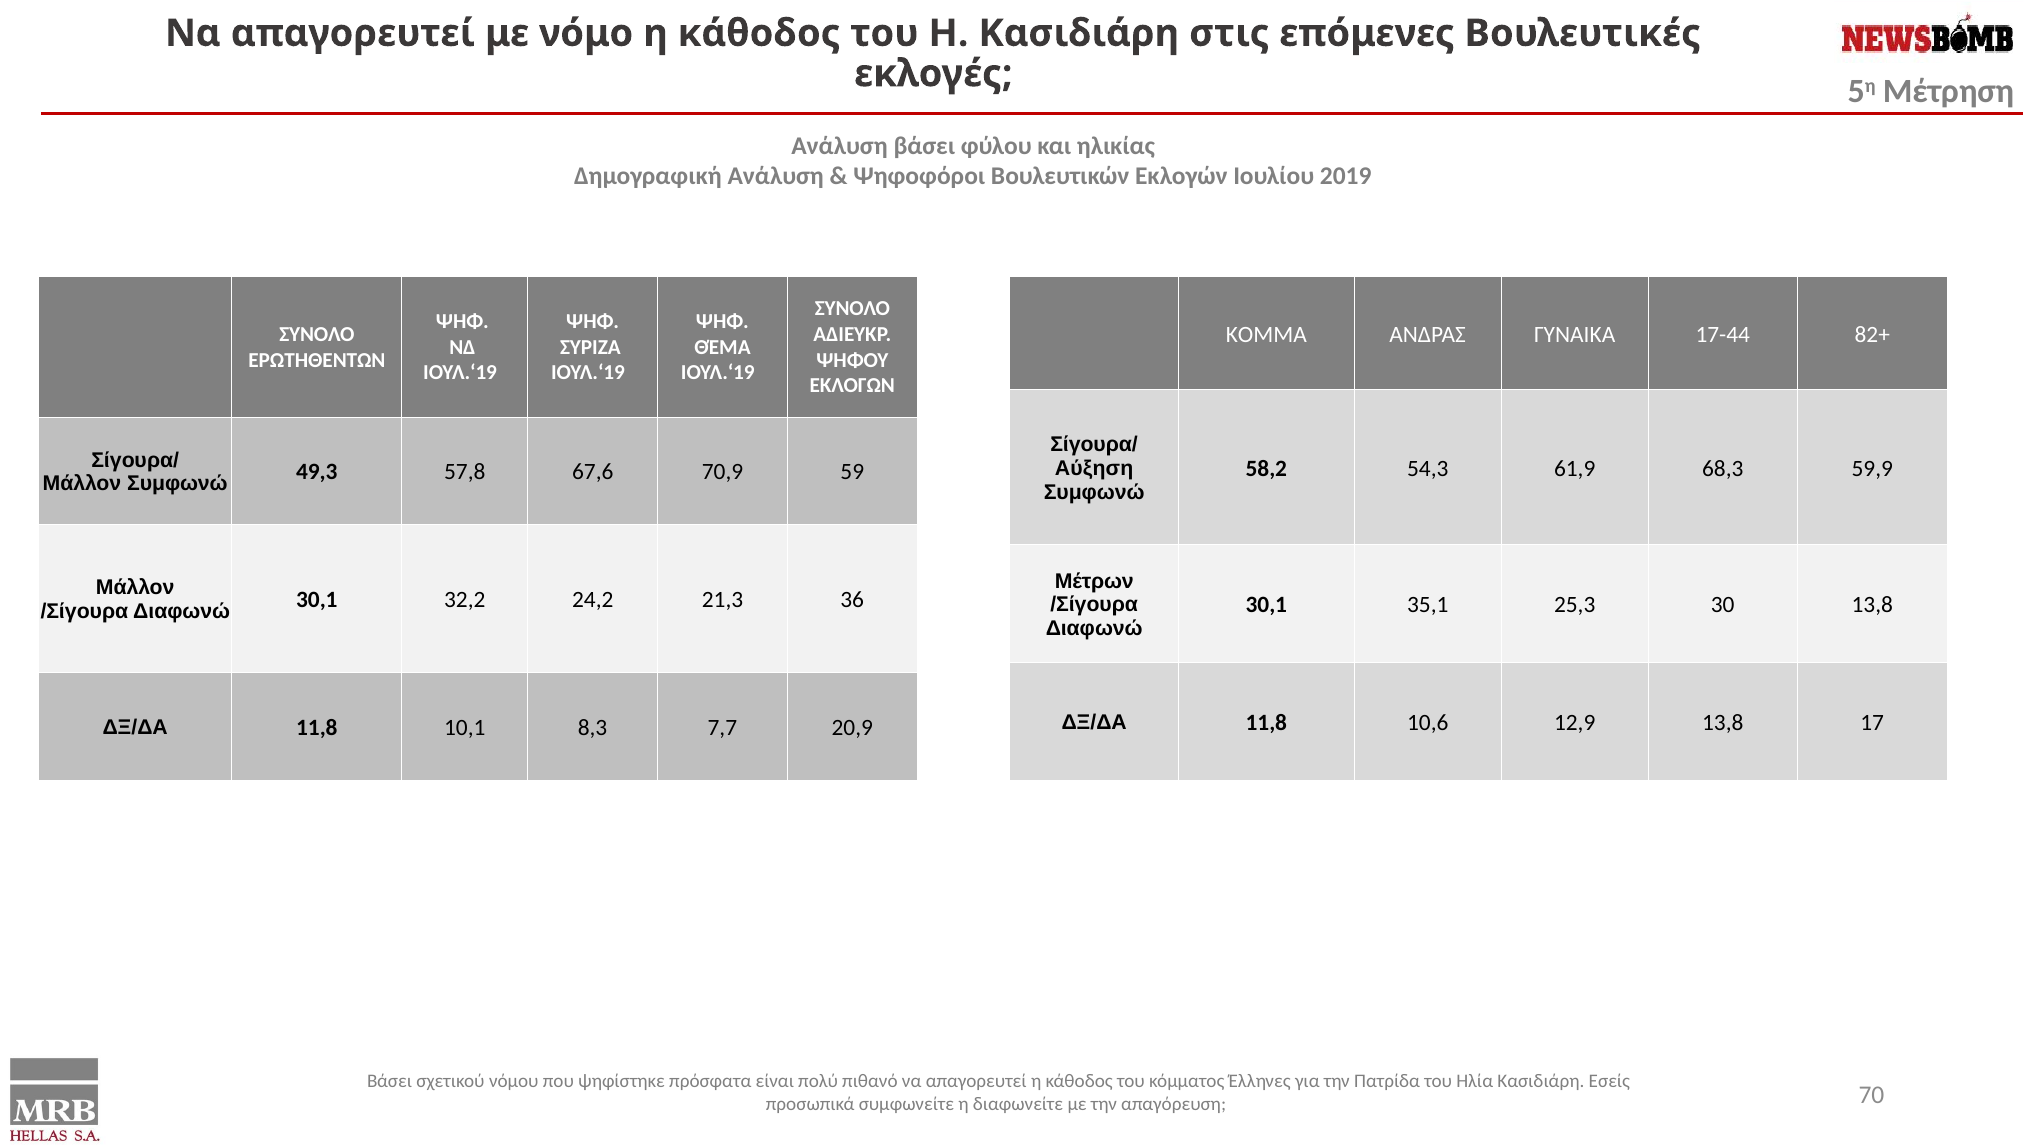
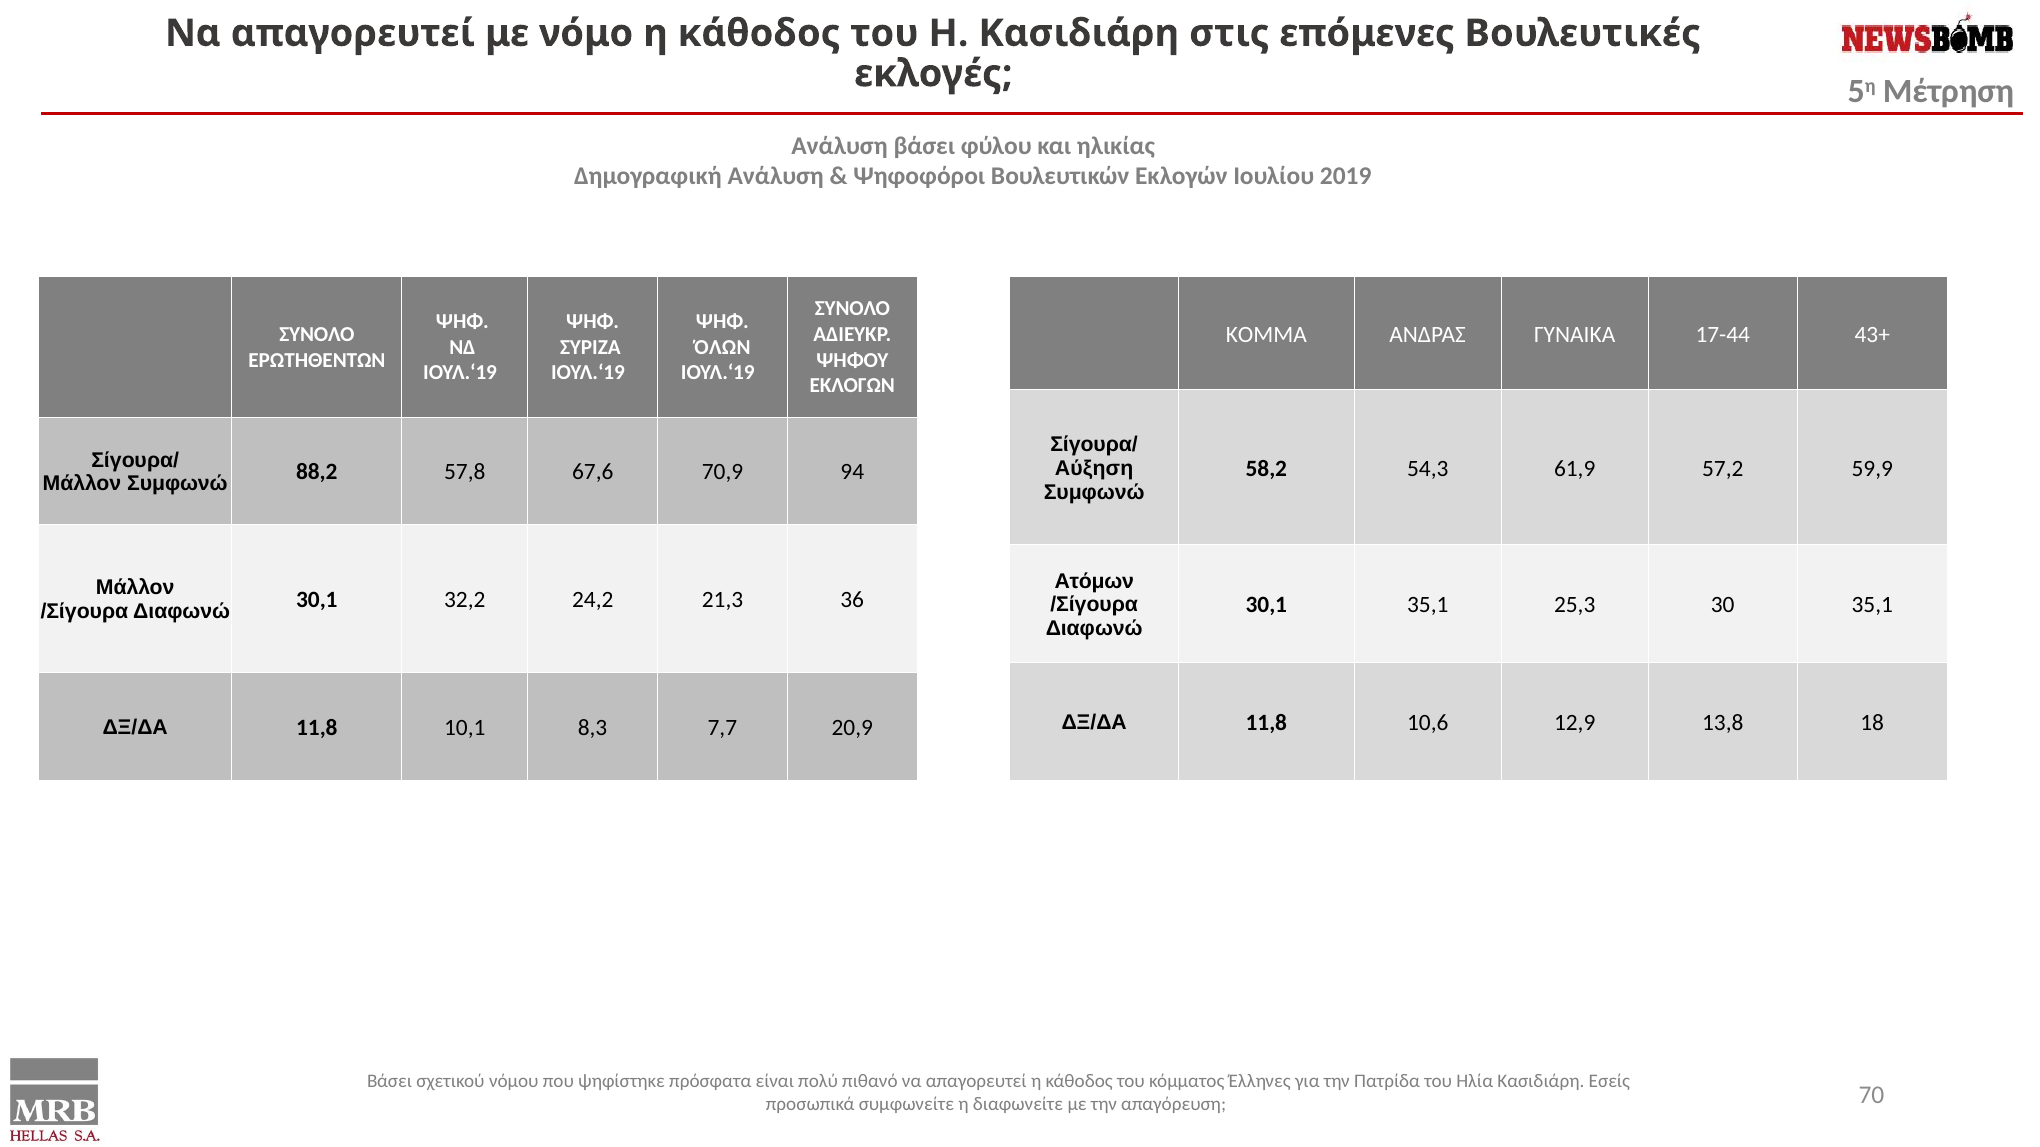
82+: 82+ -> 43+ (1872, 335)
ΘΈΜΑ: ΘΈΜΑ -> ΌΛΩΝ (722, 347)
68,3: 68,3 -> 57,2 (1723, 469)
49,3: 49,3 -> 88,2 (317, 472)
59: 59 -> 94 (852, 472)
Μέτρων: Μέτρων -> Ατόμων (1094, 581)
30 13,8: 13,8 -> 35,1 (1872, 605)
17: 17 -> 18 (1872, 723)
